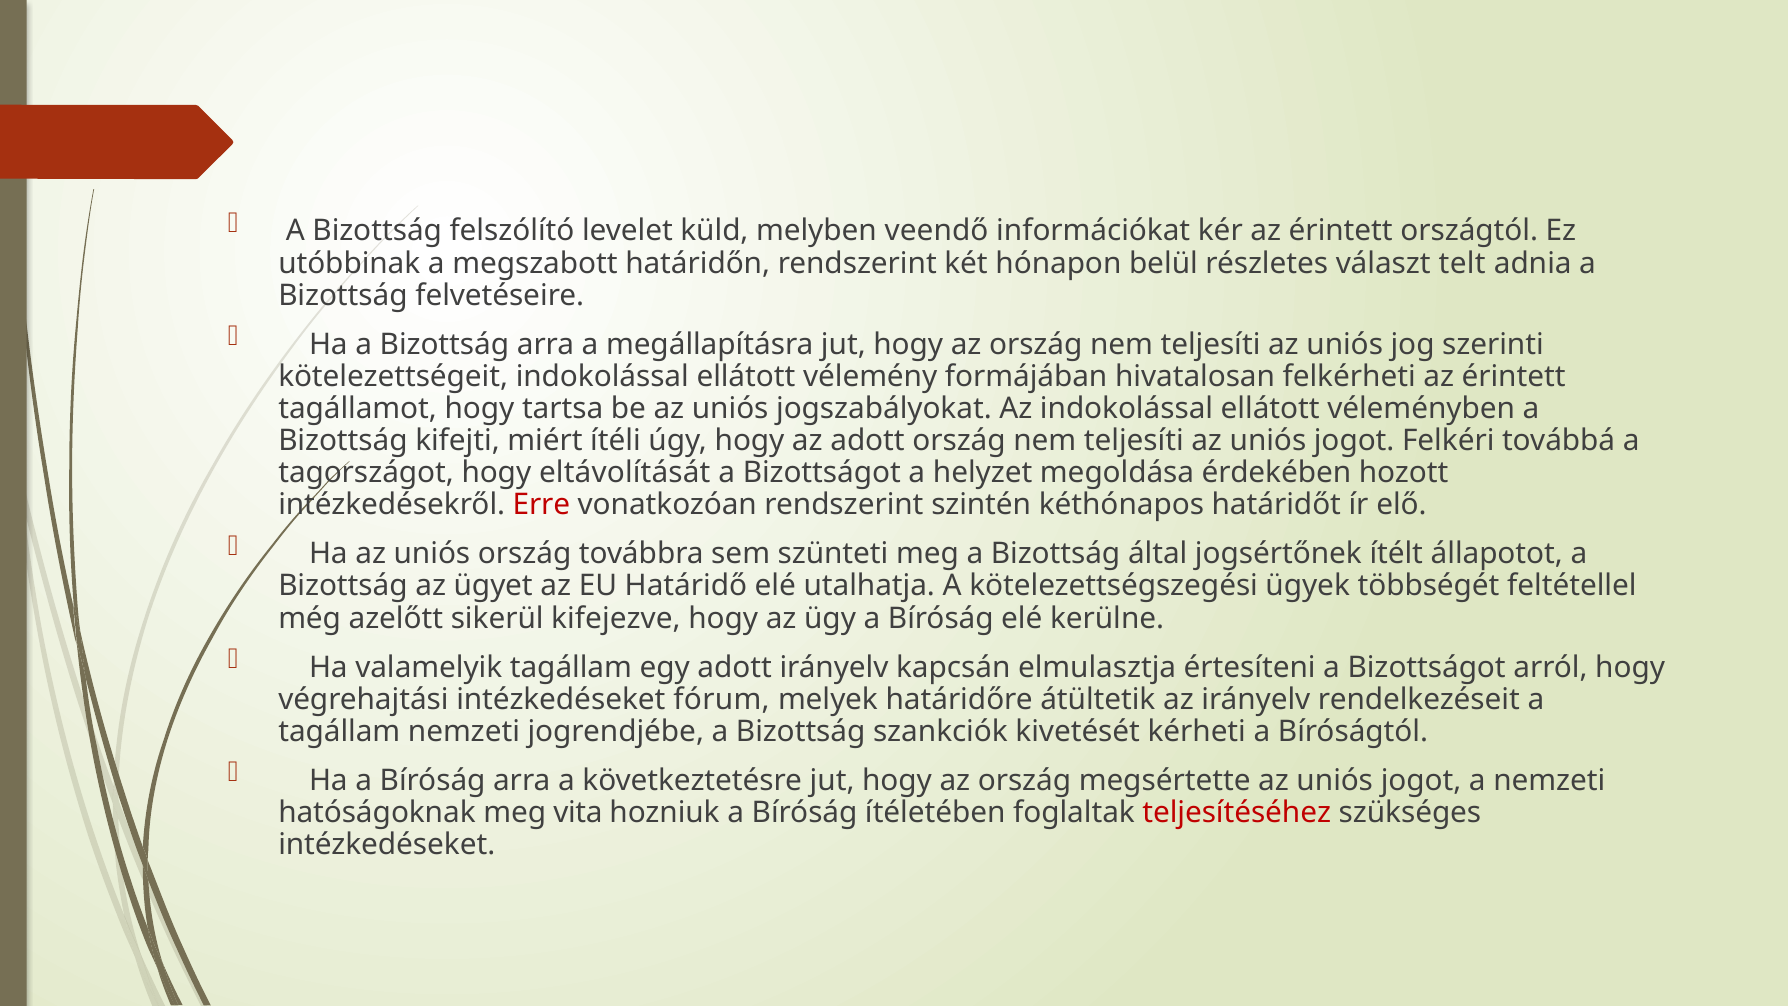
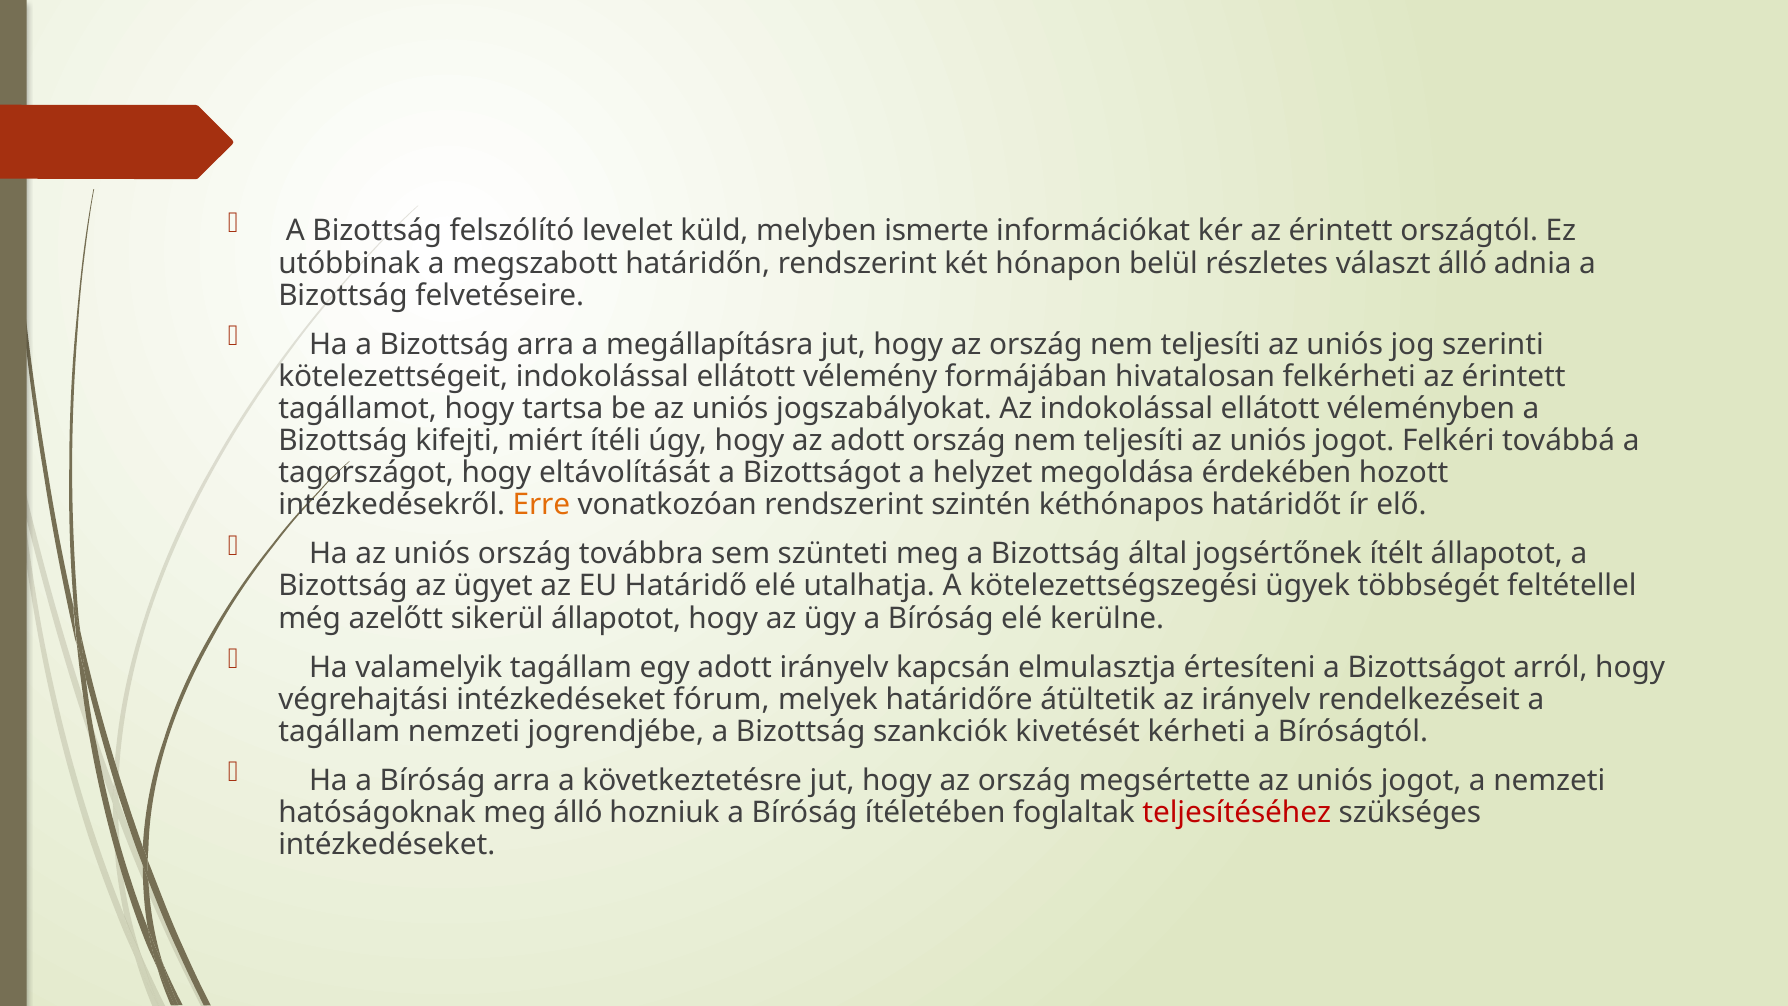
veendő: veendő -> ismerte (937, 231)
választ telt: telt -> álló (1462, 263)
Erre colour: red -> orange (541, 505)
sikerül kifejezve: kifejezve -> állapotot (616, 618)
meg vita: vita -> álló (578, 812)
